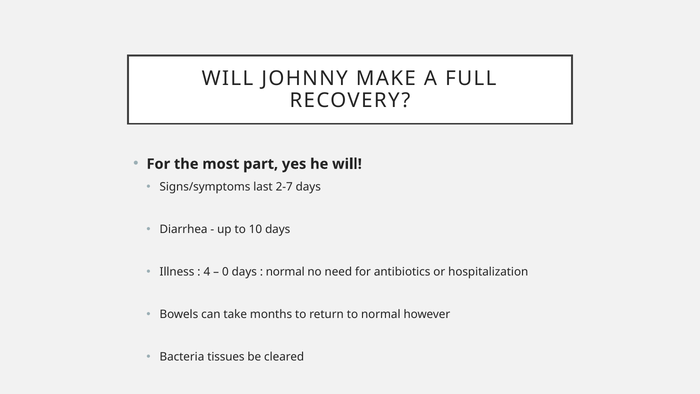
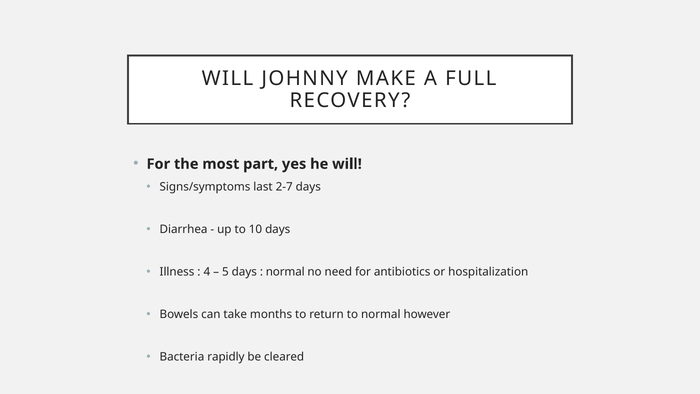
0: 0 -> 5 (225, 272)
tissues: tissues -> rapidly (226, 357)
